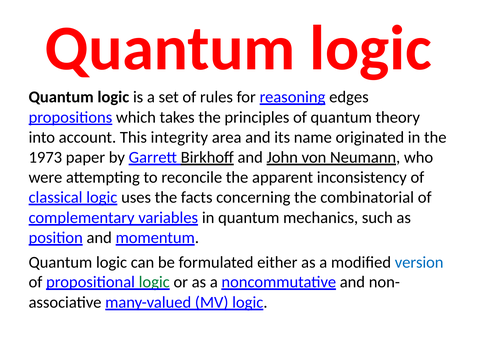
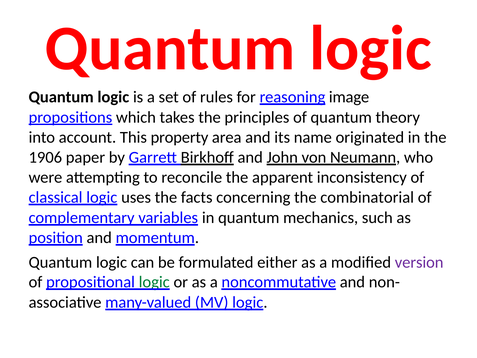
edges: edges -> image (349, 97)
integrity: integrity -> property (179, 137)
1973: 1973 -> 1906 (45, 157)
version colour: blue -> purple (419, 262)
